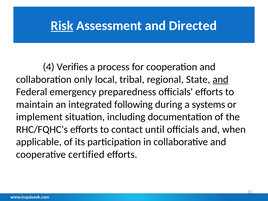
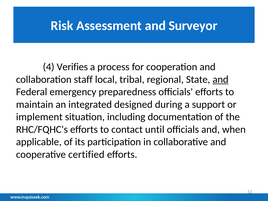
Risk underline: present -> none (62, 26)
Directed: Directed -> Surveyor (193, 26)
only: only -> staff (83, 79)
following: following -> designed (133, 104)
systems: systems -> support (208, 104)
